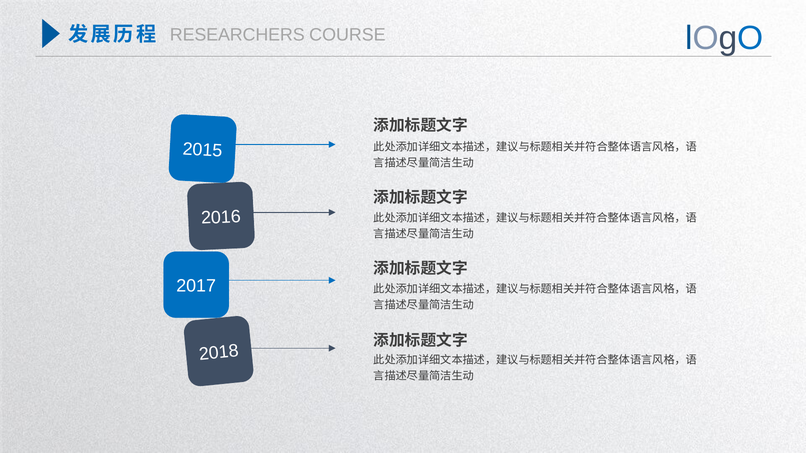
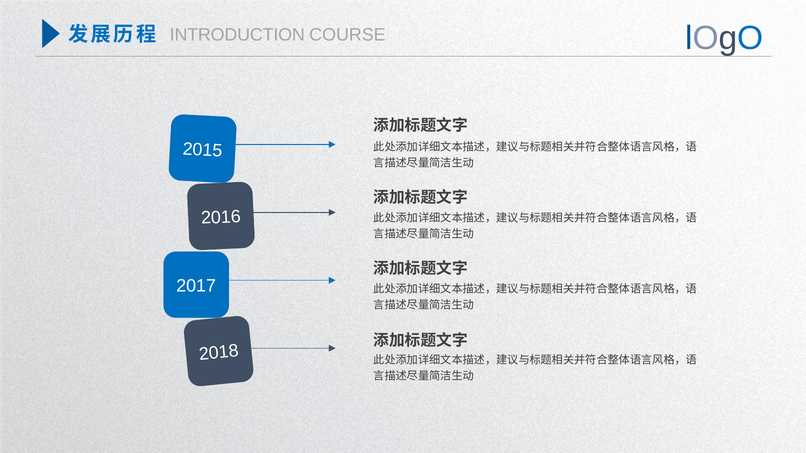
RESEARCHERS: RESEARCHERS -> INTRODUCTION (237, 35)
